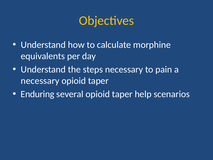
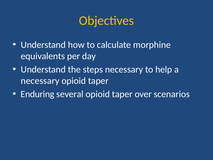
pain: pain -> help (164, 69)
help: help -> over (143, 94)
